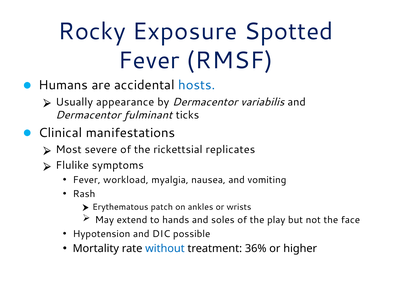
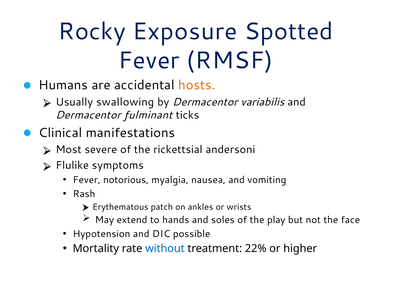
hosts colour: blue -> orange (197, 85)
appearance: appearance -> swallowing (125, 102)
replicates: replicates -> andersoni (230, 149)
workload: workload -> notorious (126, 180)
36%: 36% -> 22% (256, 248)
